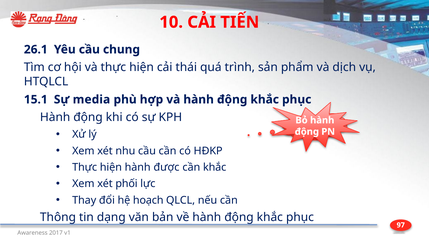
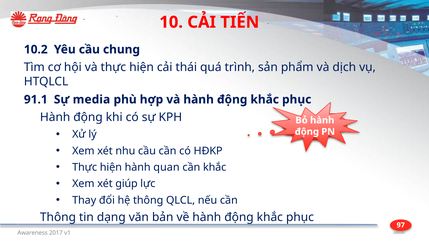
26.1: 26.1 -> 10.2 (36, 50)
15.1: 15.1 -> 91.1 (36, 100)
được: được -> quan (166, 168)
phối: phối -> giúp (127, 184)
hệ hoạch: hoạch -> thông (148, 200)
